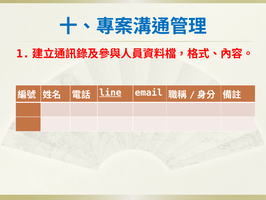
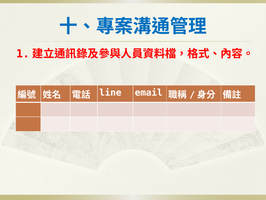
line underline: present -> none (110, 92)
